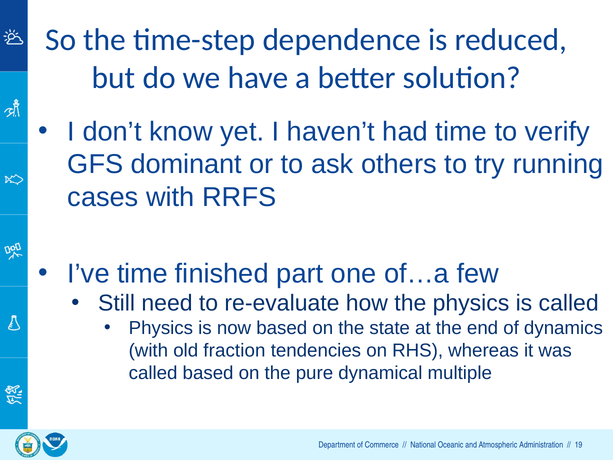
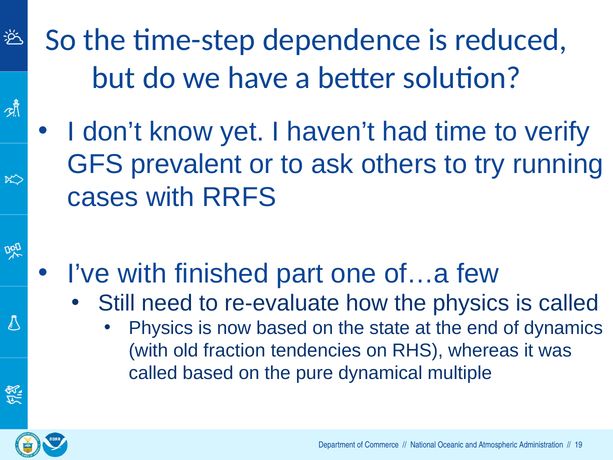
dominant: dominant -> prevalent (186, 164)
I’ve time: time -> with (142, 273)
